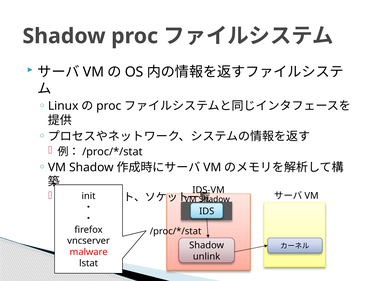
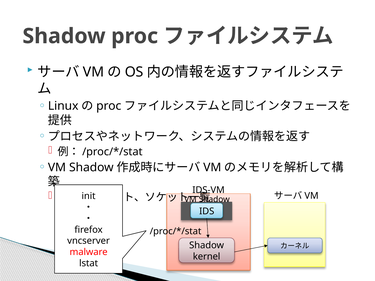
unlink: unlink -> kernel (207, 257)
